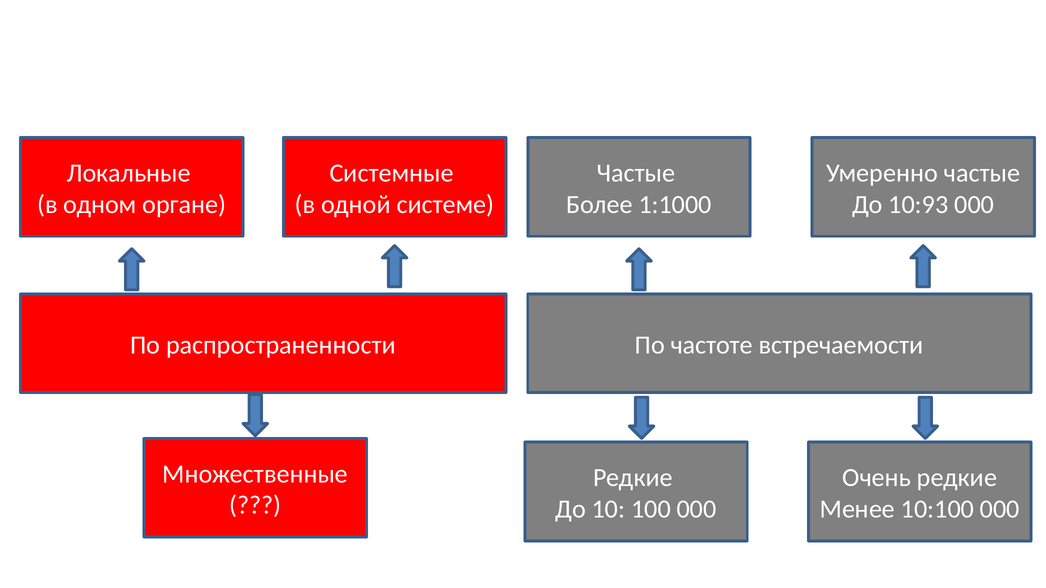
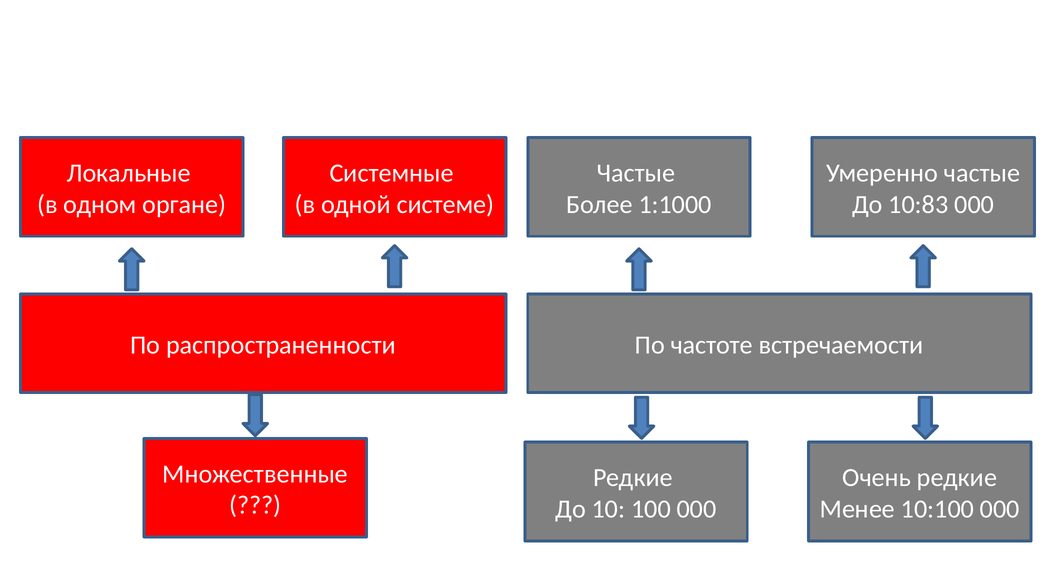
10:93: 10:93 -> 10:83 (918, 205)
